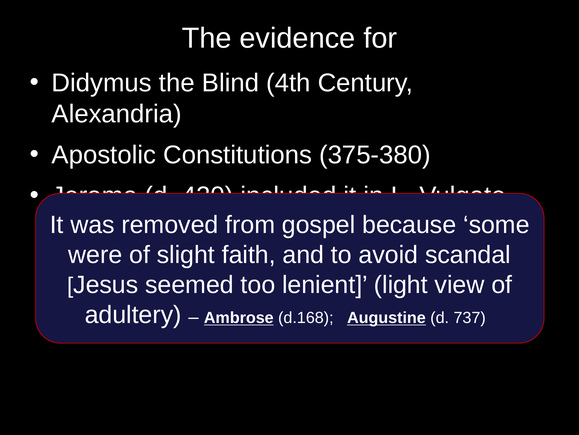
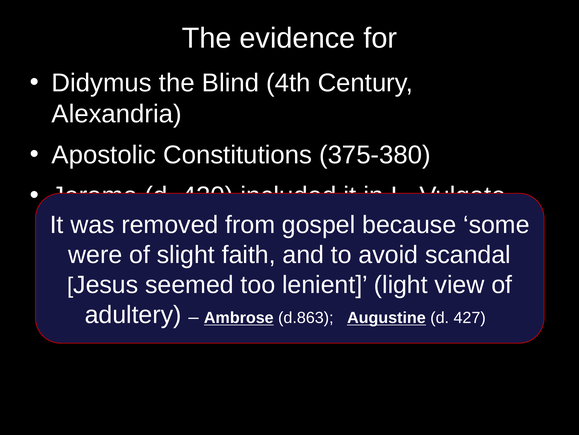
d.168: d.168 -> d.863 (306, 317)
737: 737 -> 427 (470, 317)
